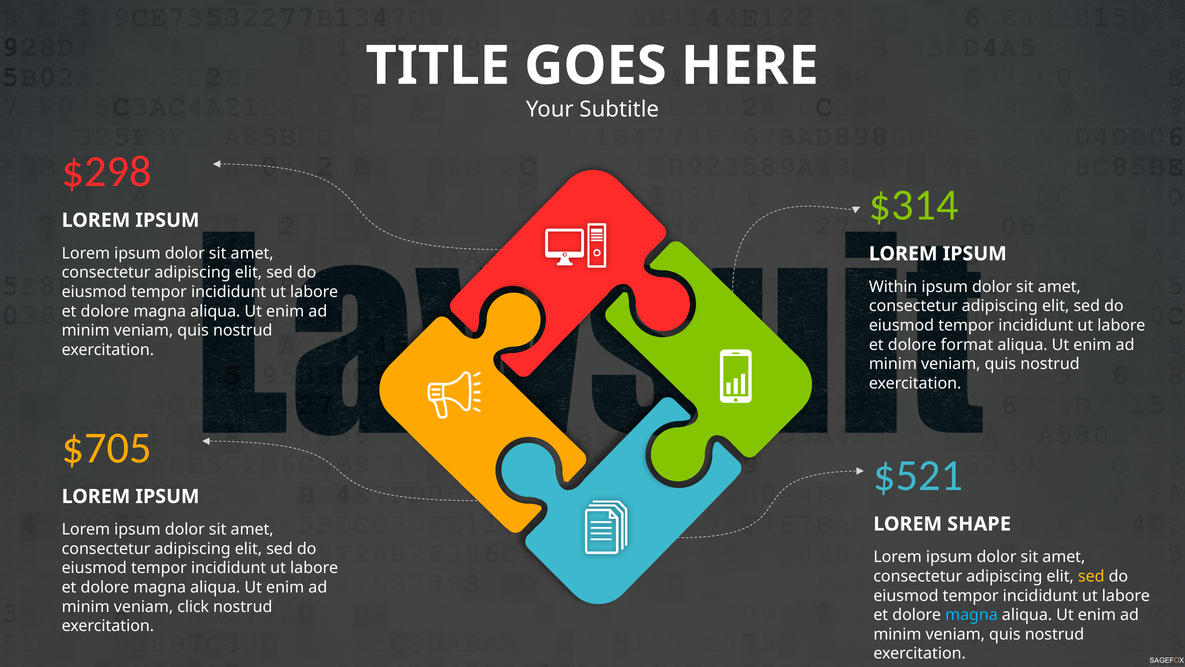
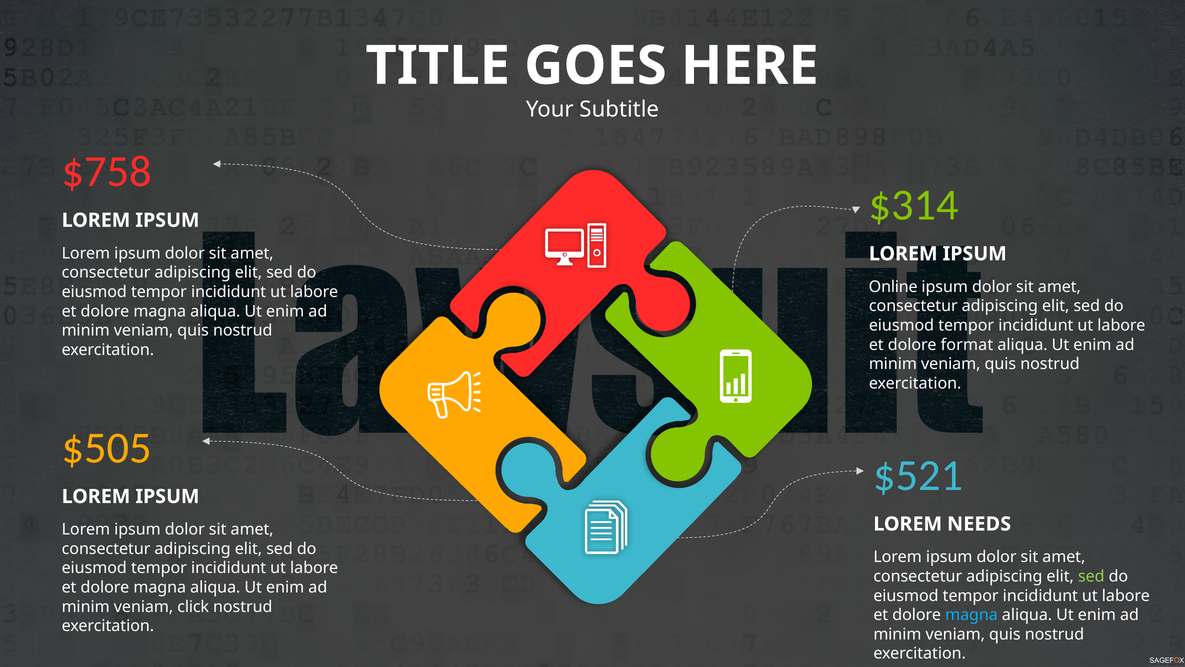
$298: $298 -> $758 (107, 172)
Within: Within -> Online (893, 287)
$705: $705 -> $505 (107, 448)
SHAPE: SHAPE -> NEEDS (979, 524)
sed colour: yellow -> light green (1091, 576)
